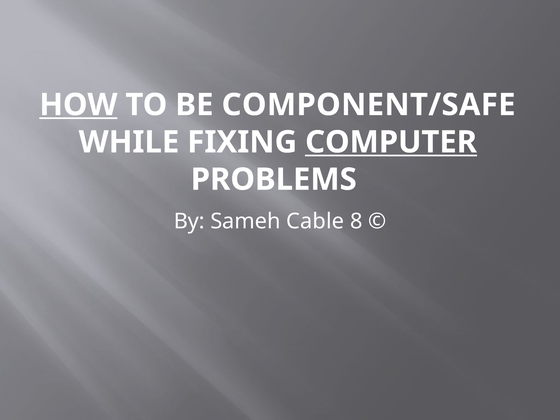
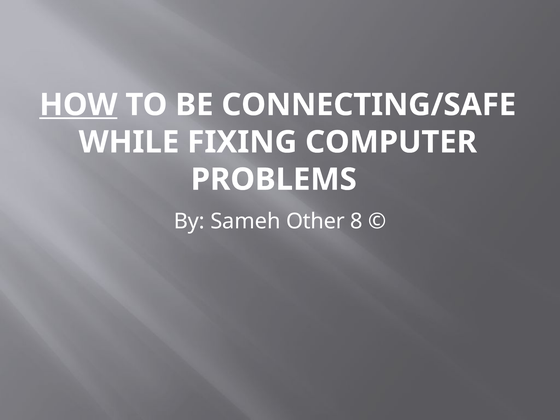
COMPONENT/SAFE: COMPONENT/SAFE -> CONNECTING/SAFE (369, 105)
COMPUTER underline: present -> none (391, 142)
Cable: Cable -> Other (315, 221)
